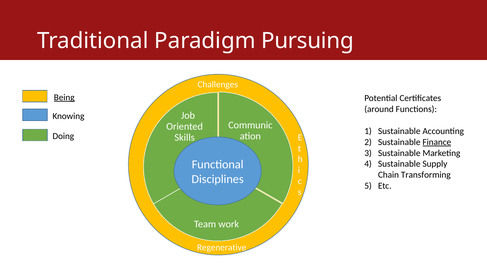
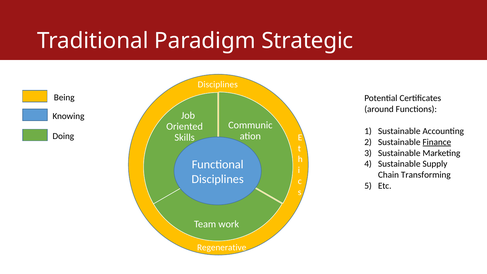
Pursuing: Pursuing -> Strategic (307, 41)
Challenges: Challenges -> Disciplines (218, 85)
Being underline: present -> none (64, 97)
